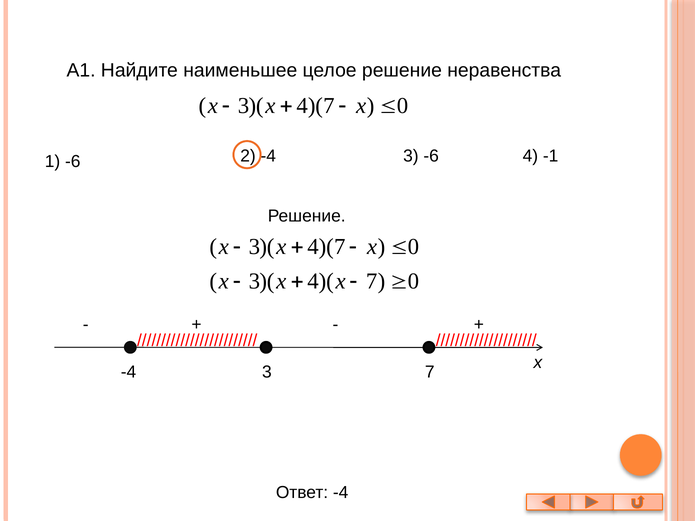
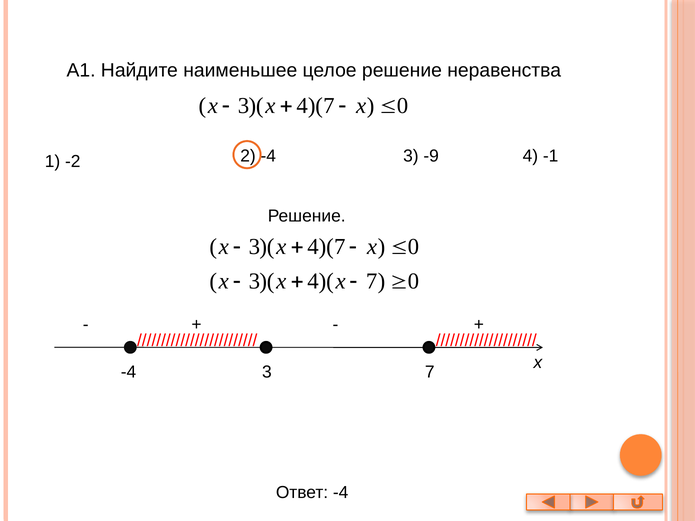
1 -6: -6 -> -2 (73, 162)
3 -6: -6 -> -9 (431, 156)
